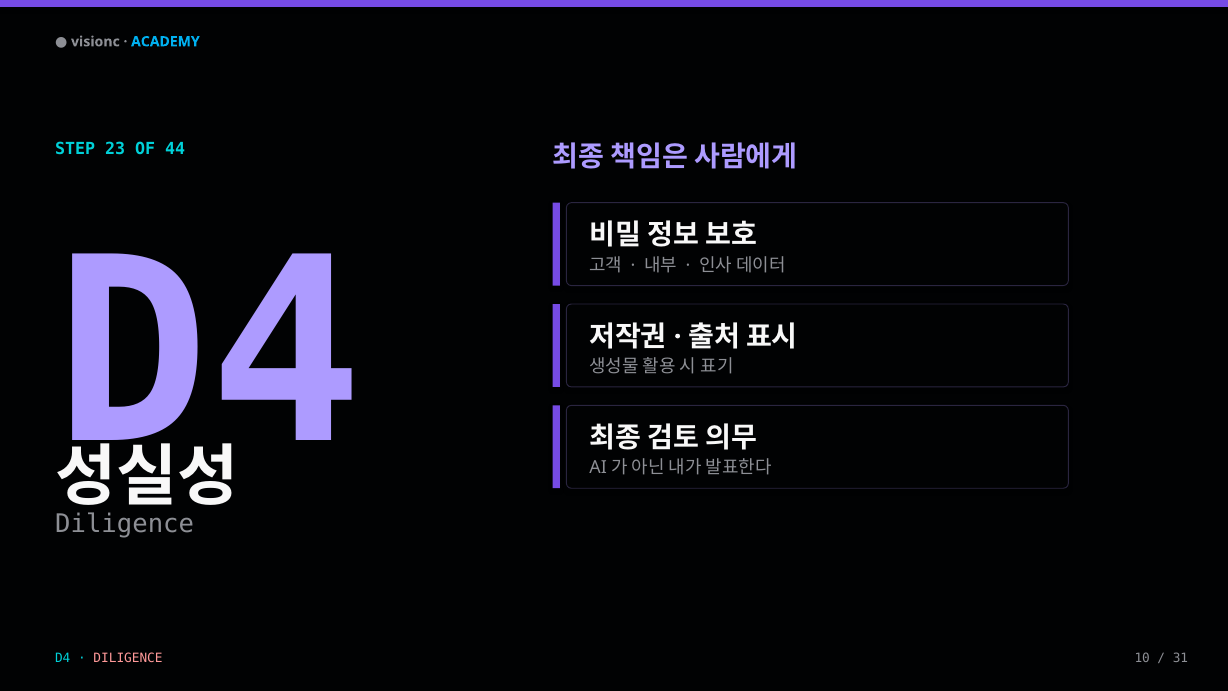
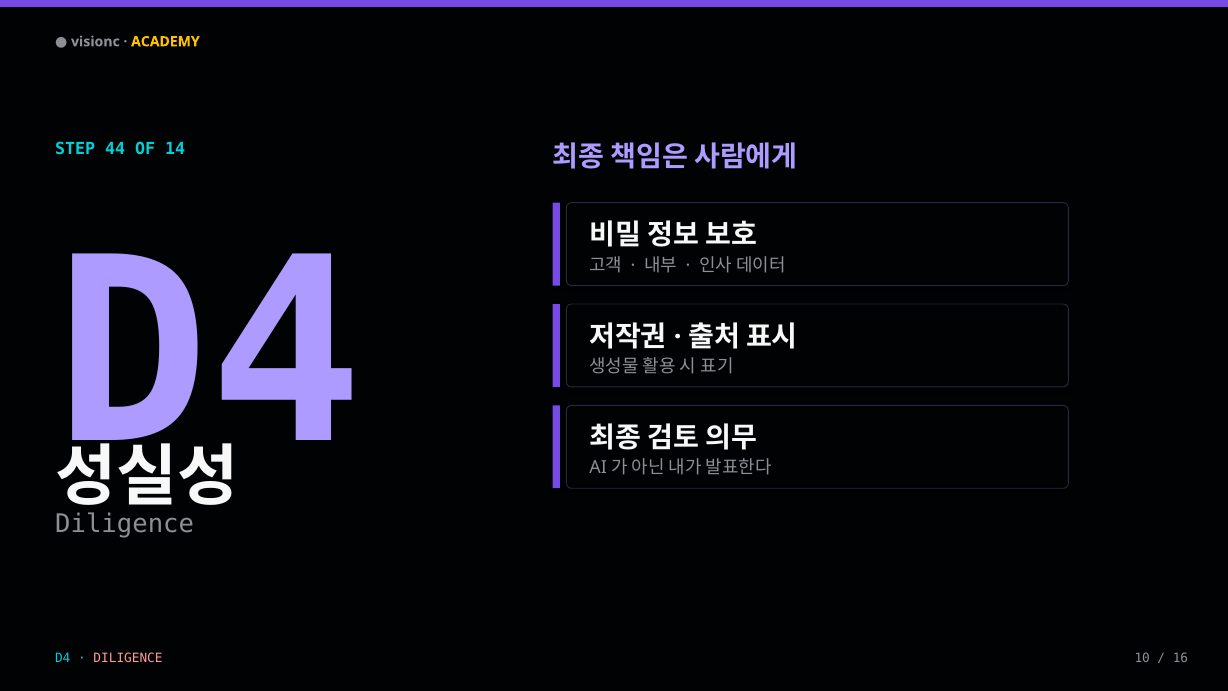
ACADEMY colour: light blue -> yellow (165, 42)
23: 23 -> 44 (115, 149)
44: 44 -> 14 (175, 149)
31: 31 -> 16 (1180, 658)
